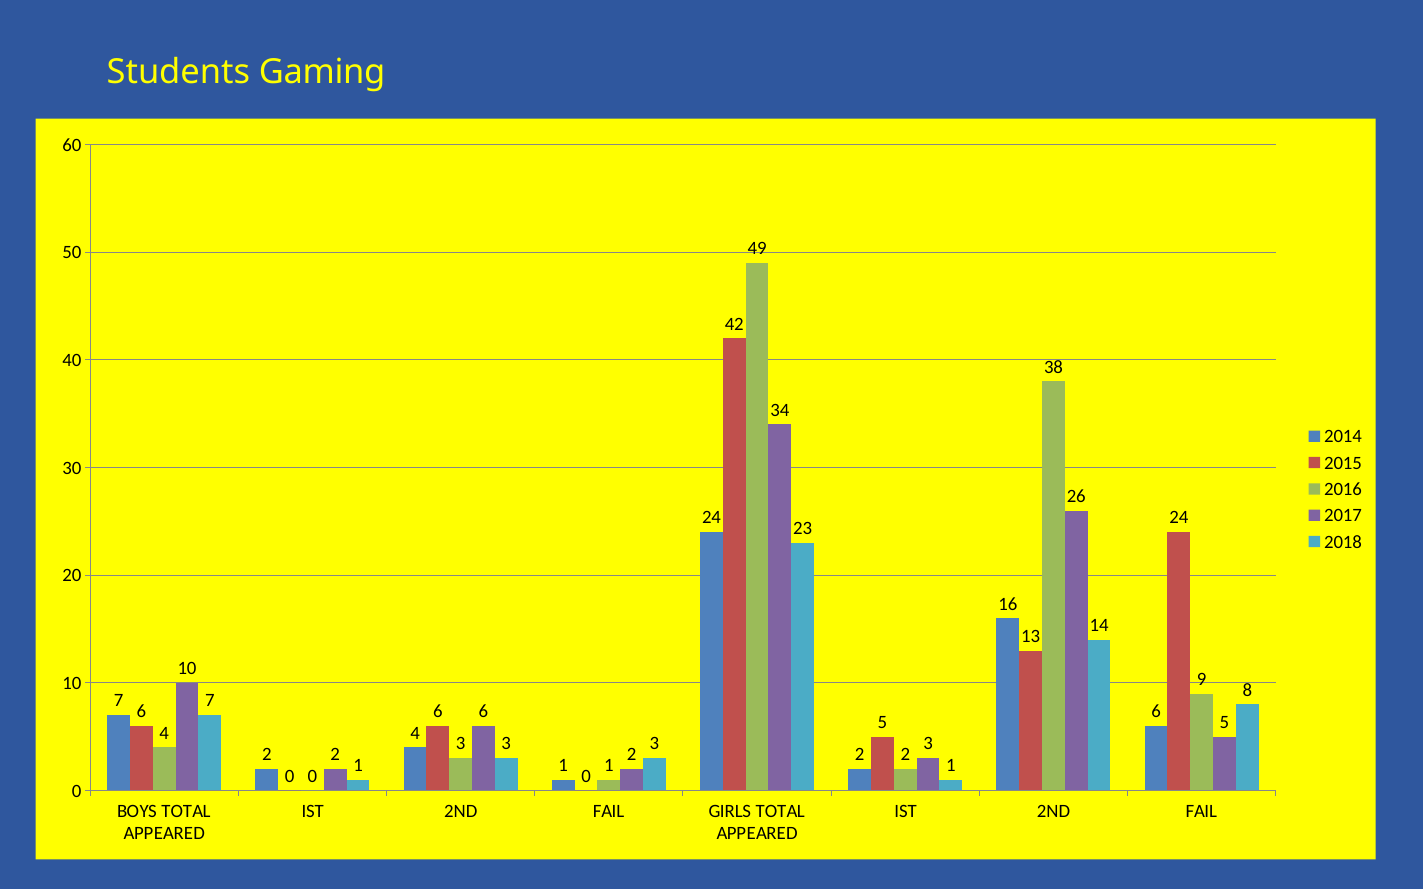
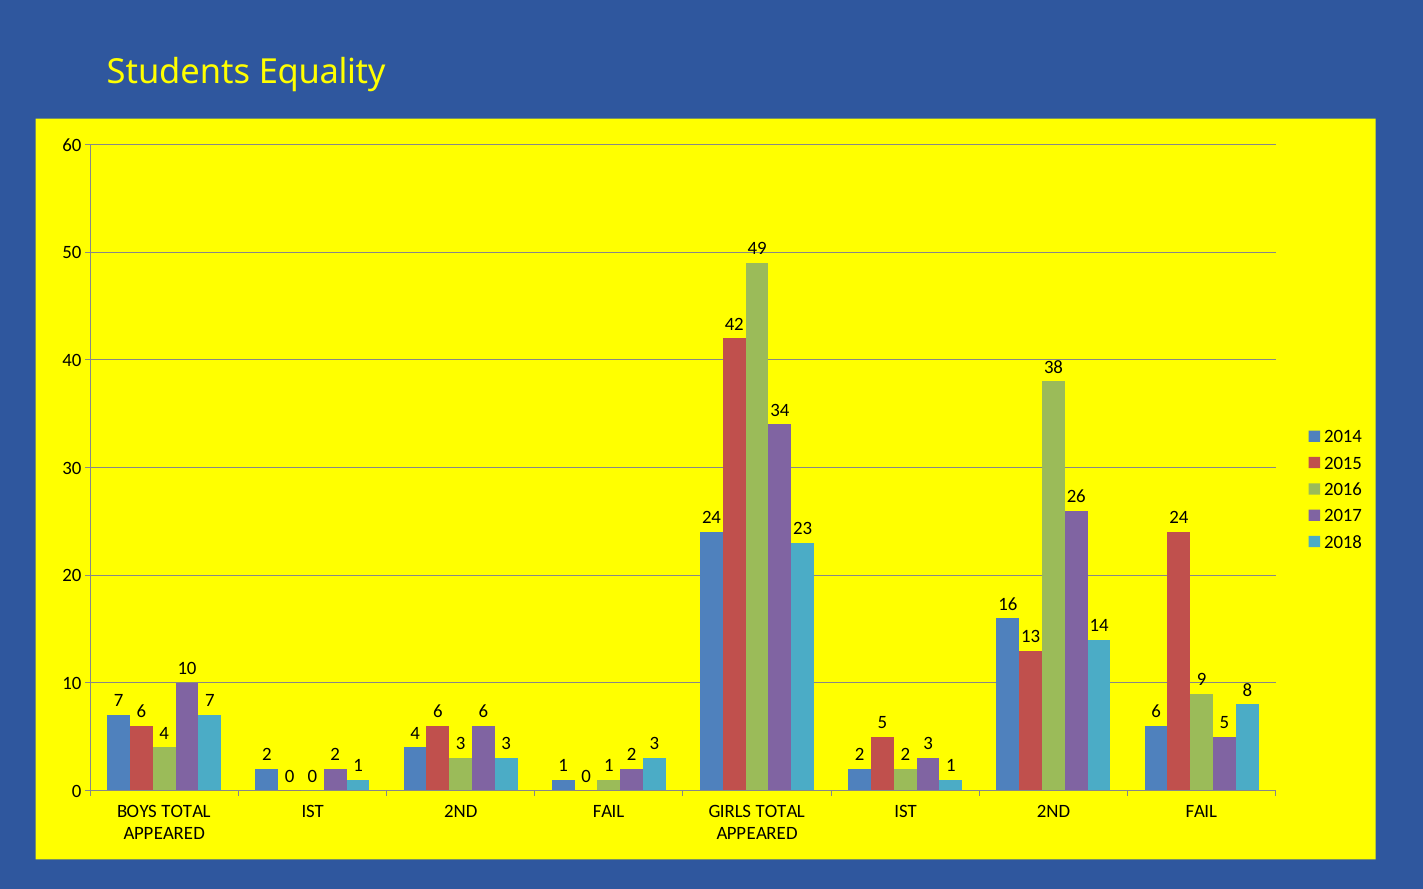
Gaming: Gaming -> Equality (322, 73)
